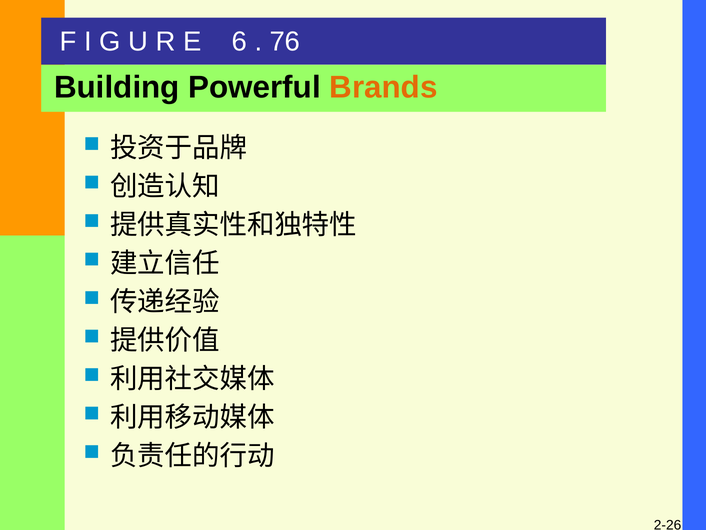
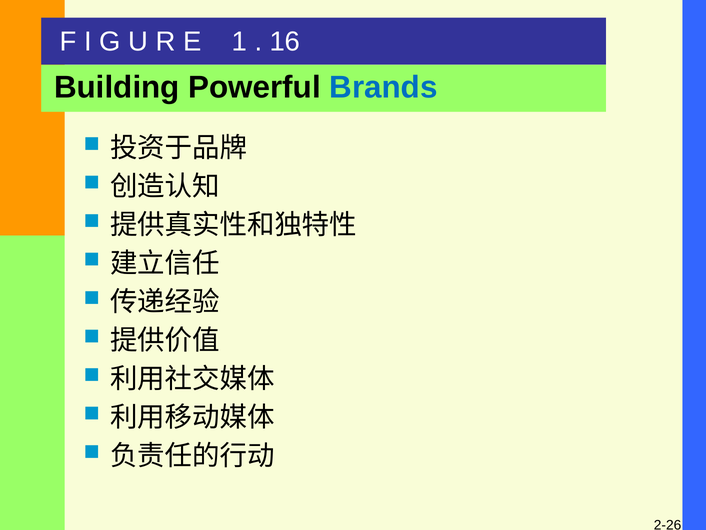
6: 6 -> 1 (239, 42)
76: 76 -> 16 (285, 42)
Brands colour: orange -> blue (383, 87)
